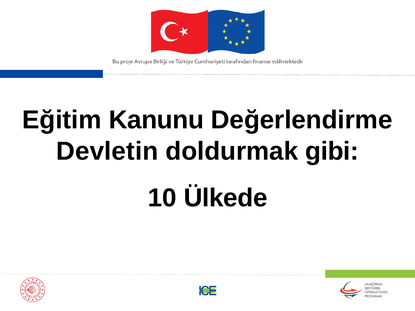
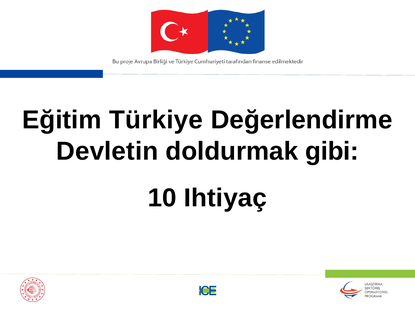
Kanunu: Kanunu -> Türkiye (156, 120)
Ülkede: Ülkede -> Ihtiyaç (225, 198)
